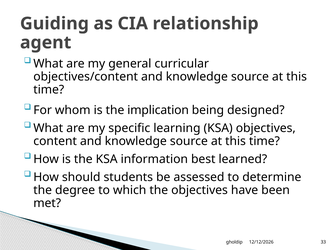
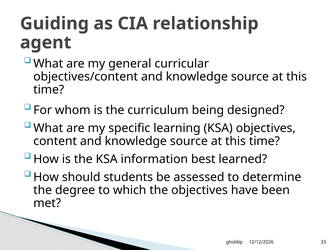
implication: implication -> curriculum (158, 110)
